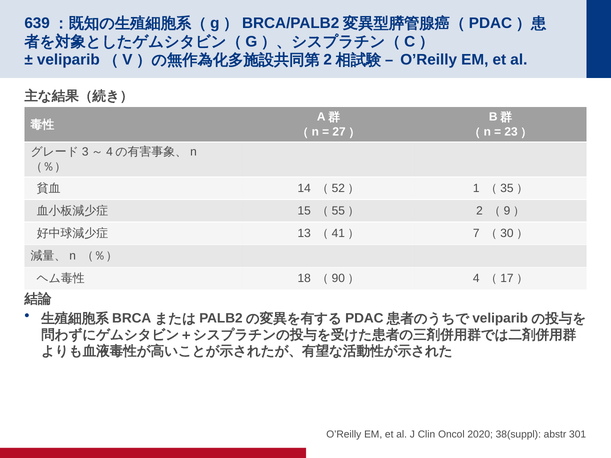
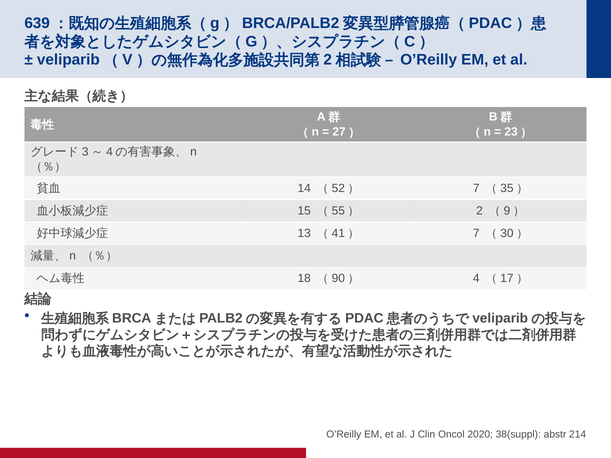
1: 1 -> 7 (476, 188)
301: 301 -> 214 (578, 434)
